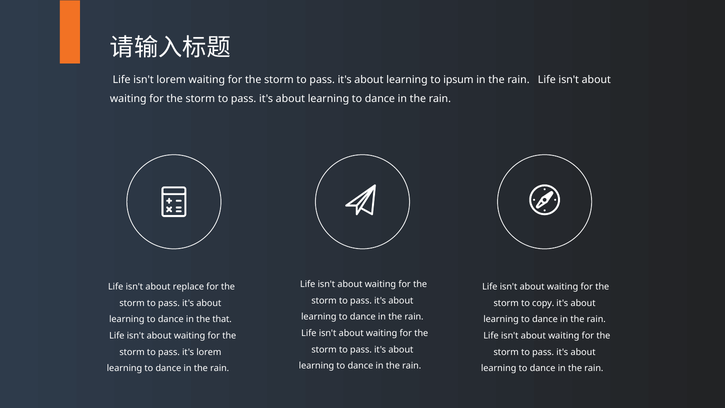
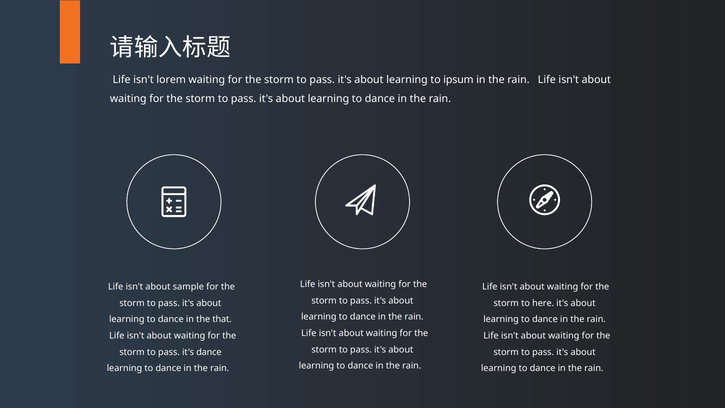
replace: replace -> sample (188, 287)
copy: copy -> here (543, 303)
it's lorem: lorem -> dance (209, 352)
